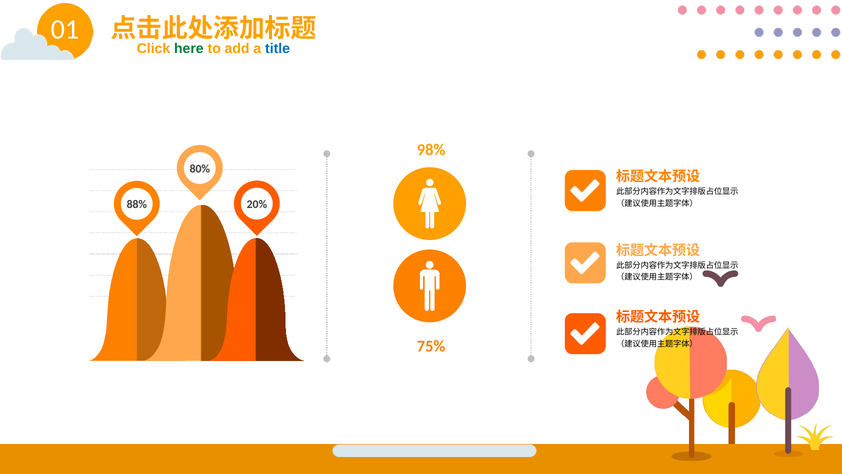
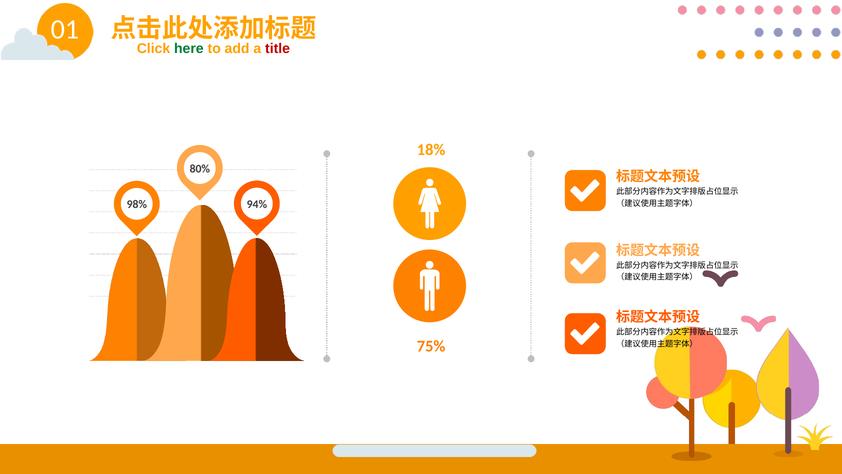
title colour: blue -> red (278, 48)
98%: 98% -> 18% (431, 150)
20%: 20% -> 94% (257, 204)
88%: 88% -> 98% (137, 204)
